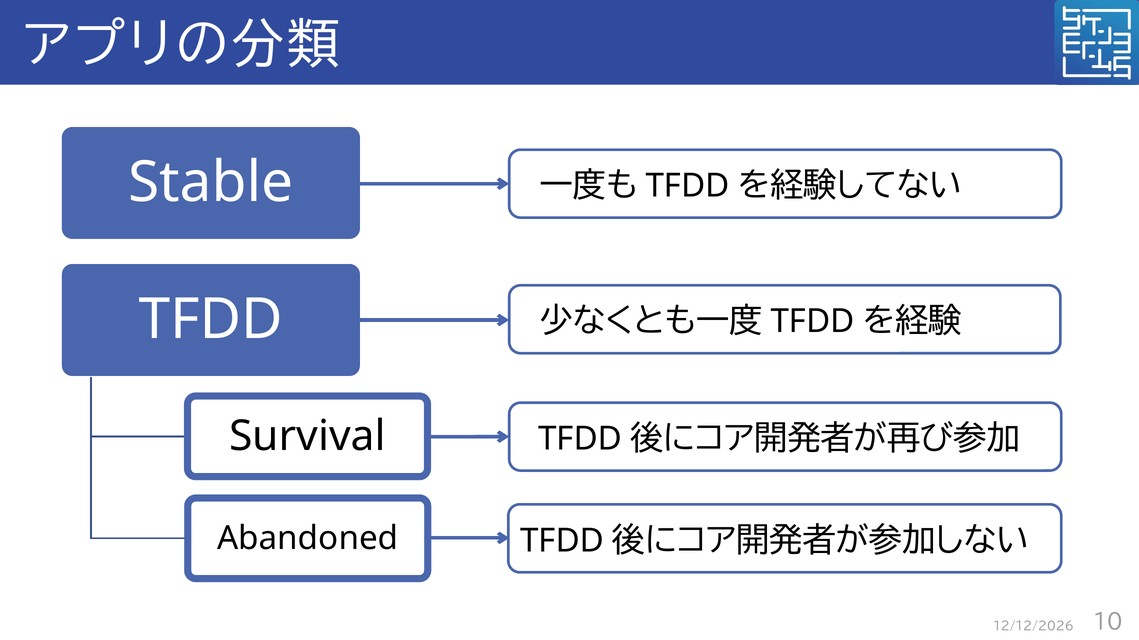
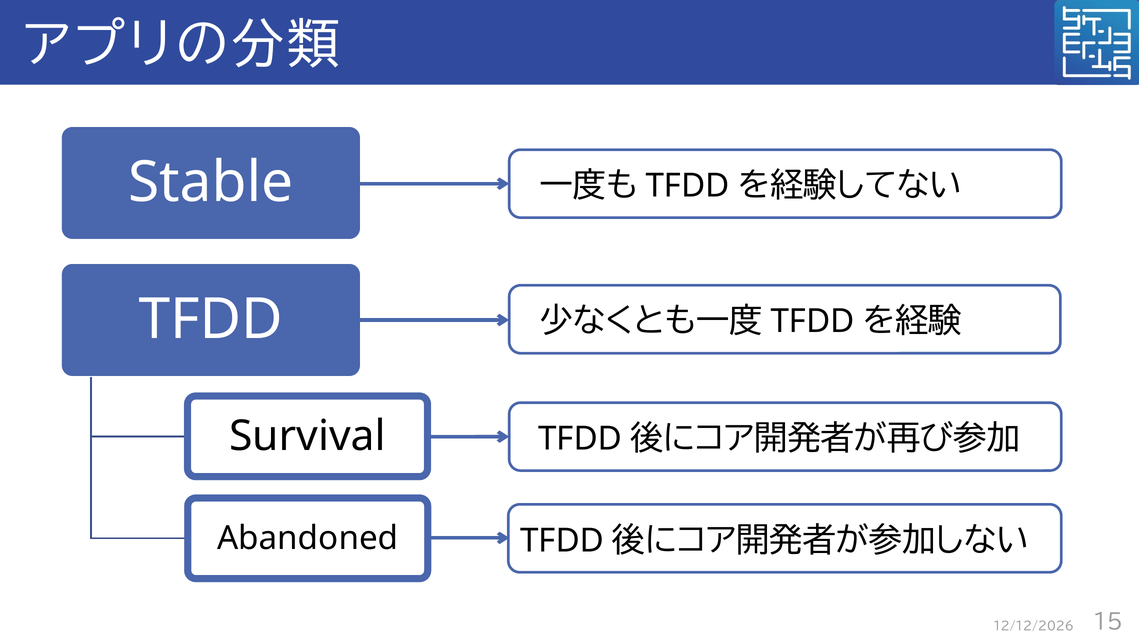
10: 10 -> 15 (1108, 623)
